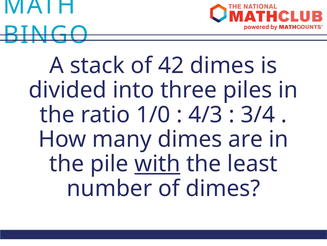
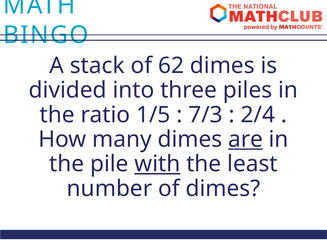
42: 42 -> 62 (171, 65)
1/0: 1/0 -> 1/5 (153, 114)
4/3: 4/3 -> 7/3 (206, 114)
3/4: 3/4 -> 2/4 (258, 114)
are underline: none -> present (246, 139)
